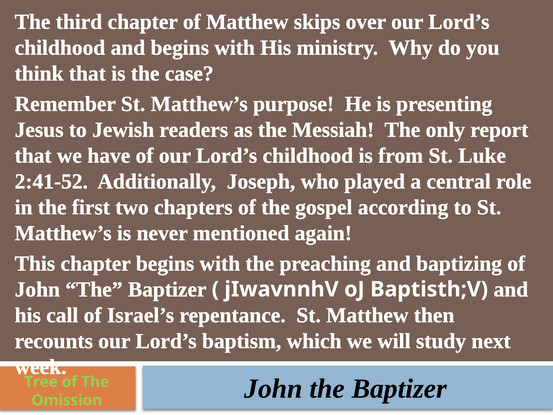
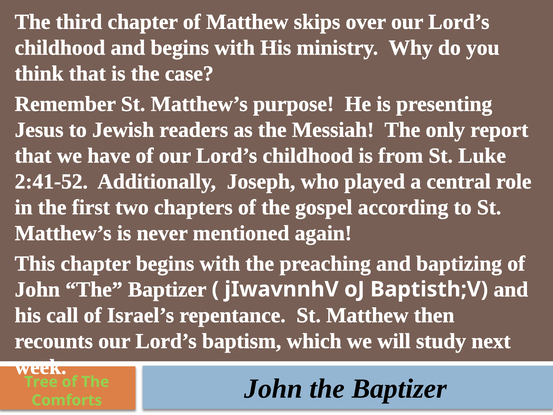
Omission: Omission -> Comforts (67, 400)
